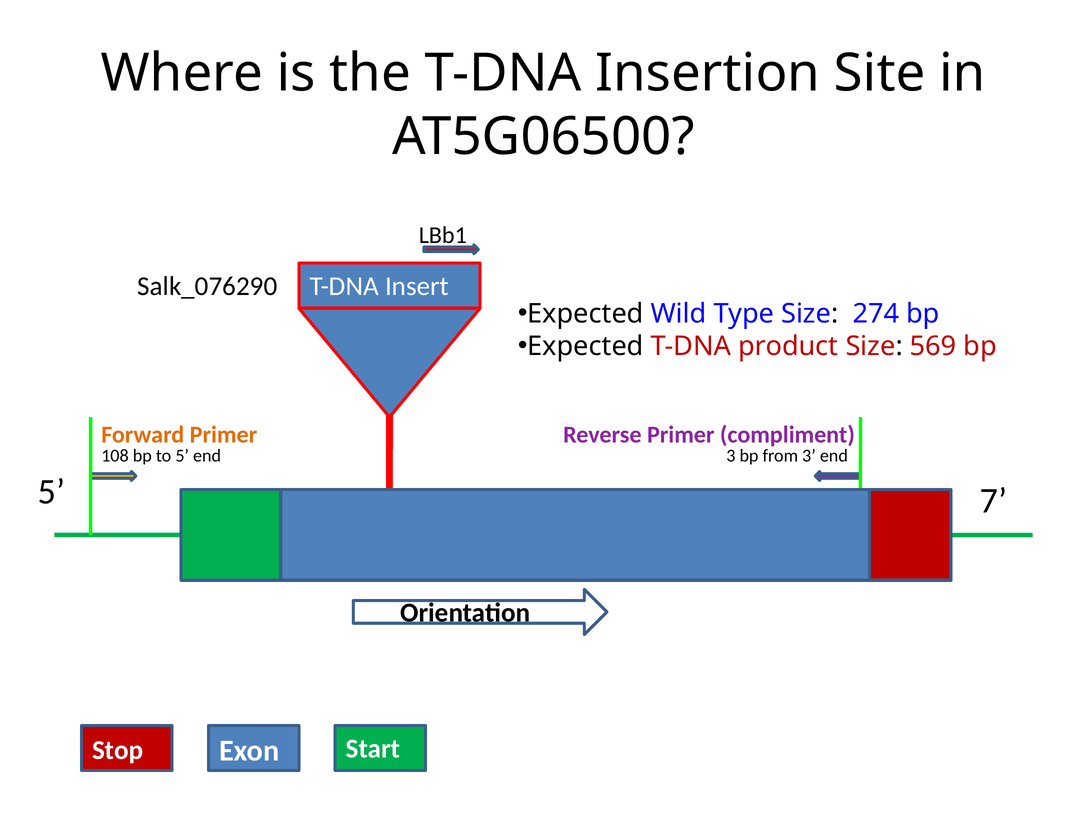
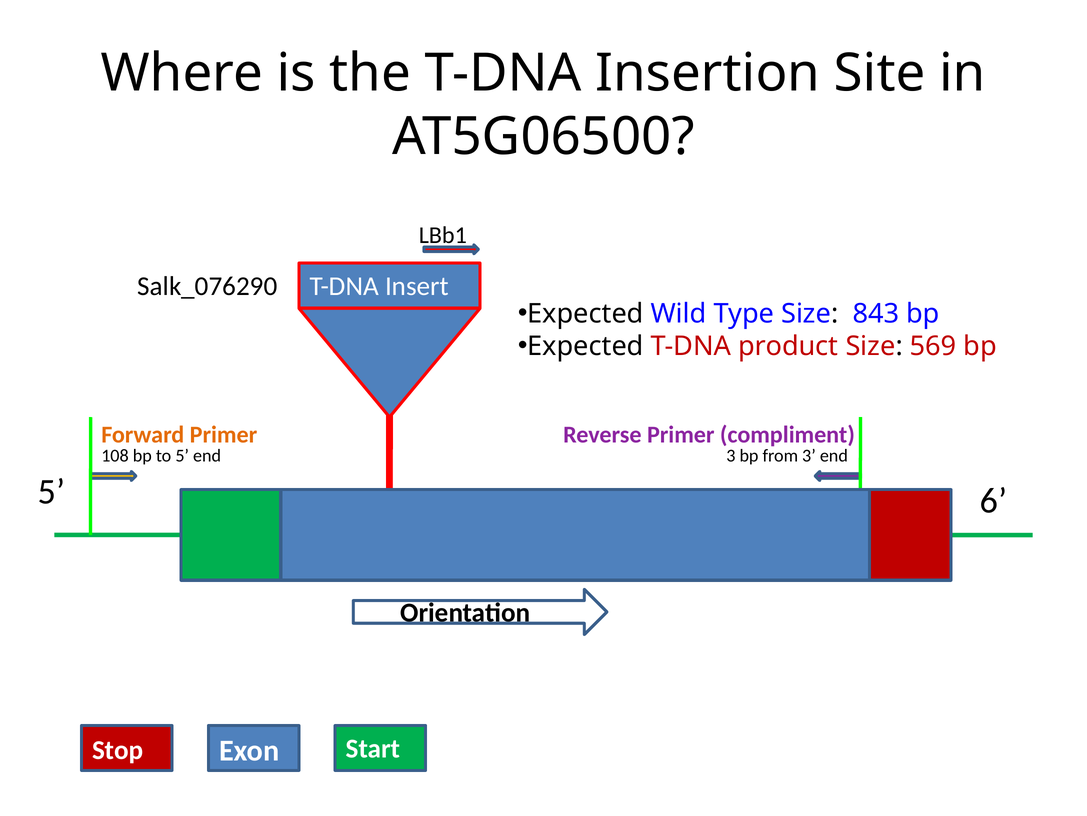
274: 274 -> 843 (876, 313)
7: 7 -> 6 (994, 500)
